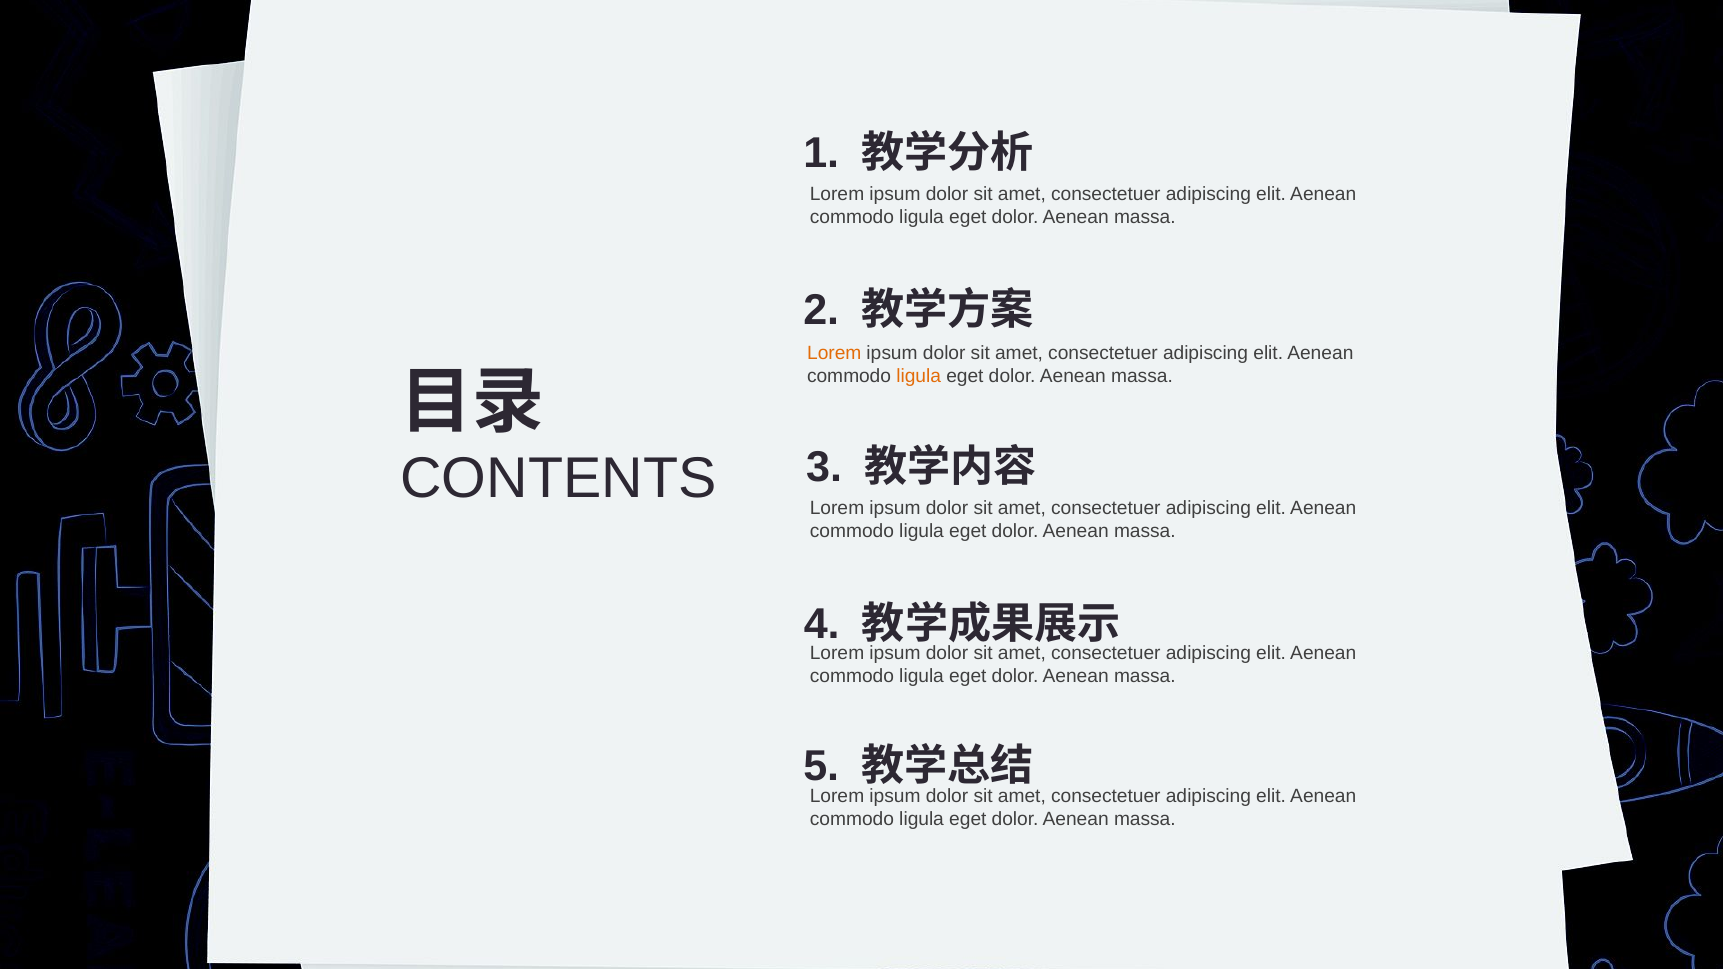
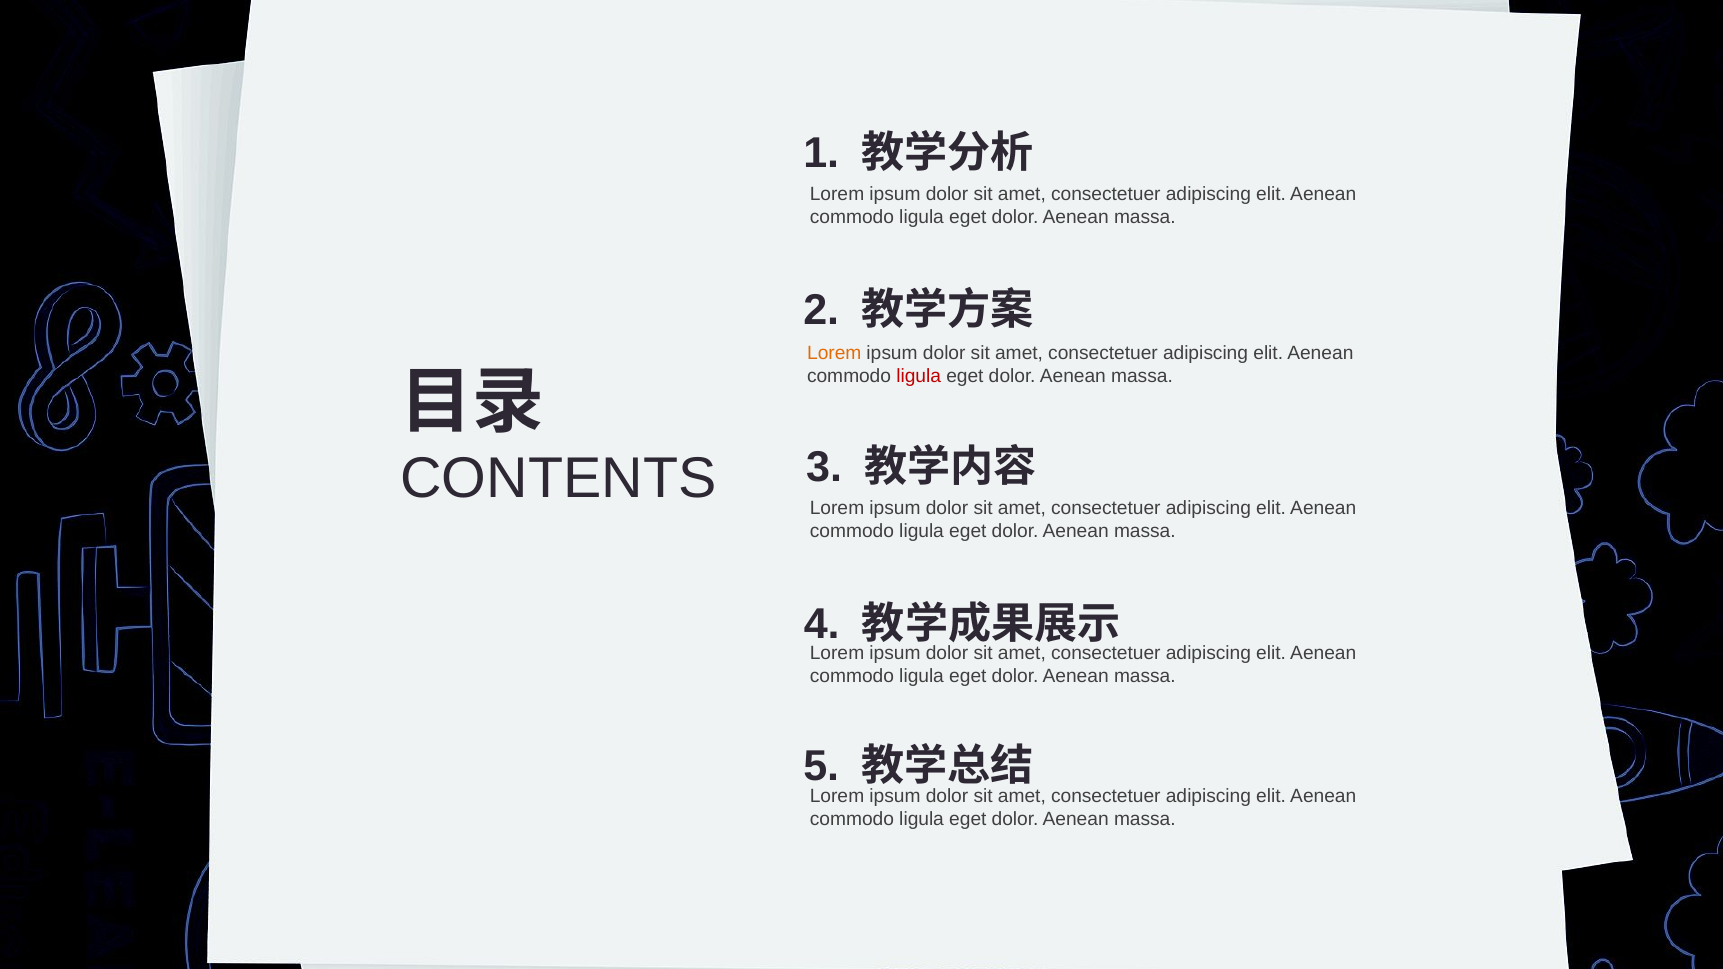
ligula colour: orange -> red (919, 376)
